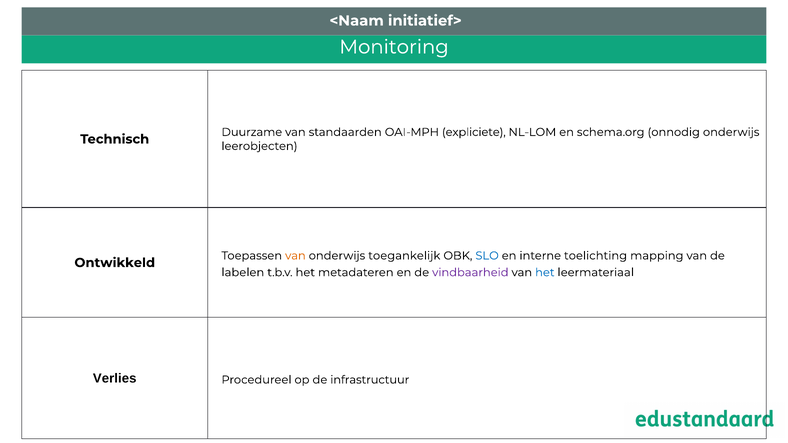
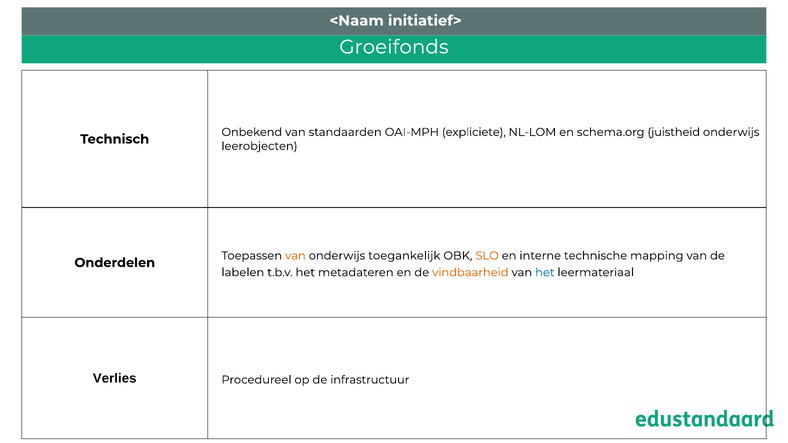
Monitoring: Monitoring -> Groeifonds (394, 47)
Duurzame: Duurzame -> Onbekend (252, 132)
onnodig: onnodig -> juistheid (674, 132)
SLO colour: blue -> orange (487, 256)
toelichting: toelichting -> technische (596, 256)
Ontwikkeld: Ontwikkeld -> Onderdelen (115, 263)
vindbaarheid colour: purple -> orange (470, 273)
